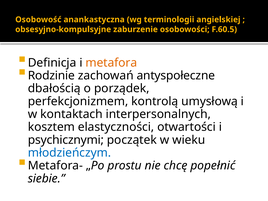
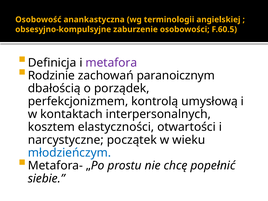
metafora colour: orange -> purple (111, 63)
antyspołeczne: antyspołeczne -> paranoicznym (176, 76)
psychicznymi: psychicznymi -> narcystyczne (66, 140)
